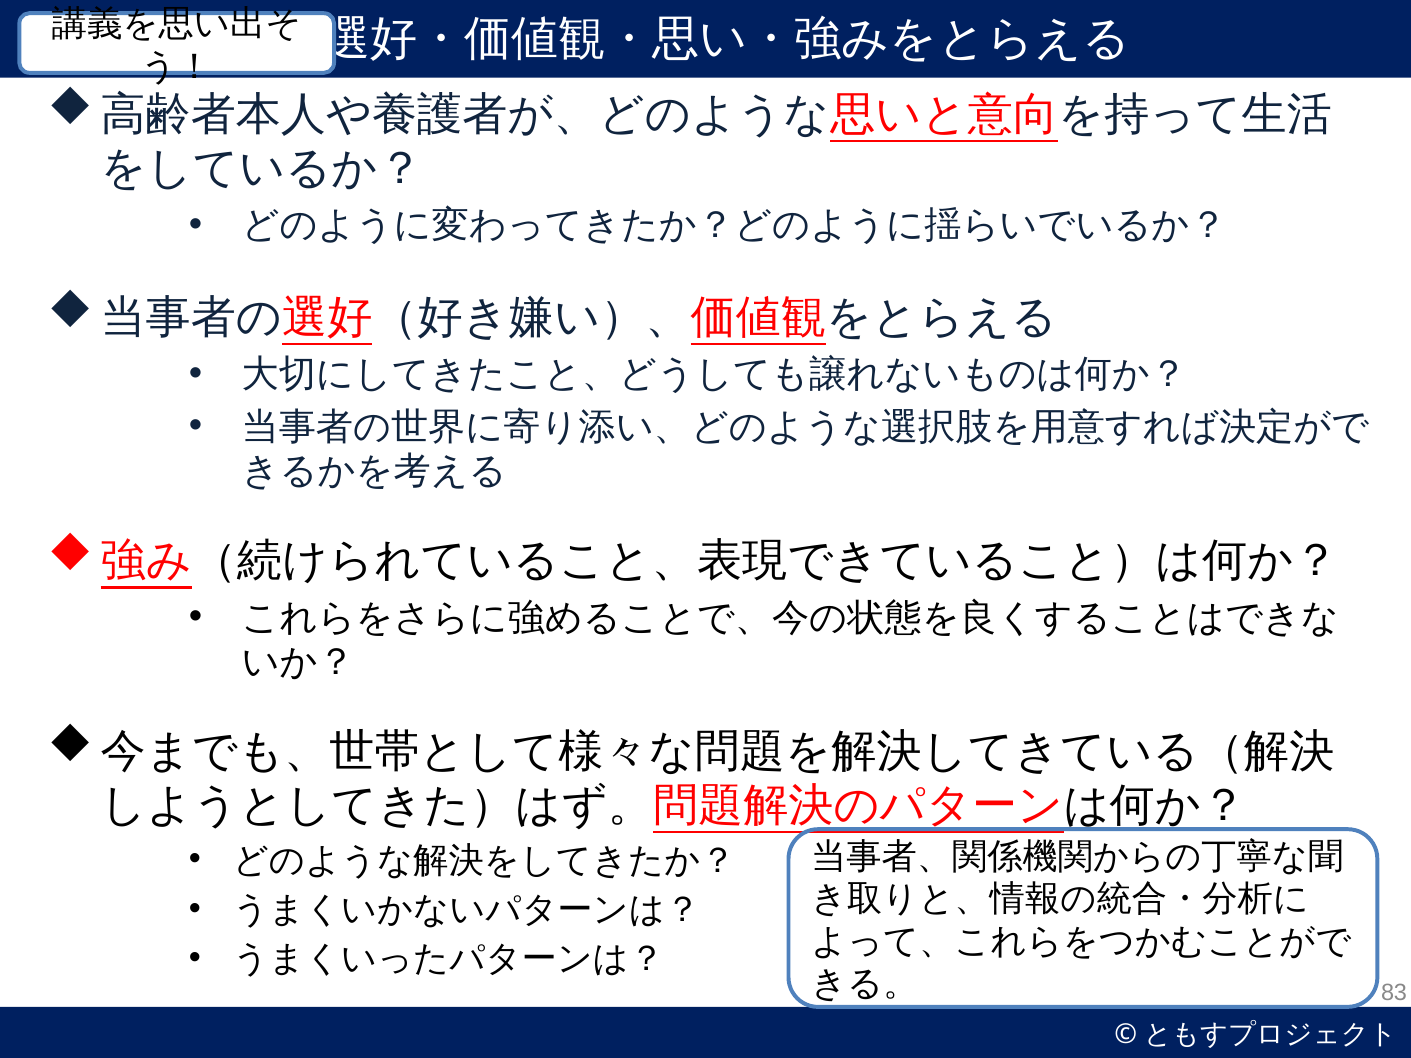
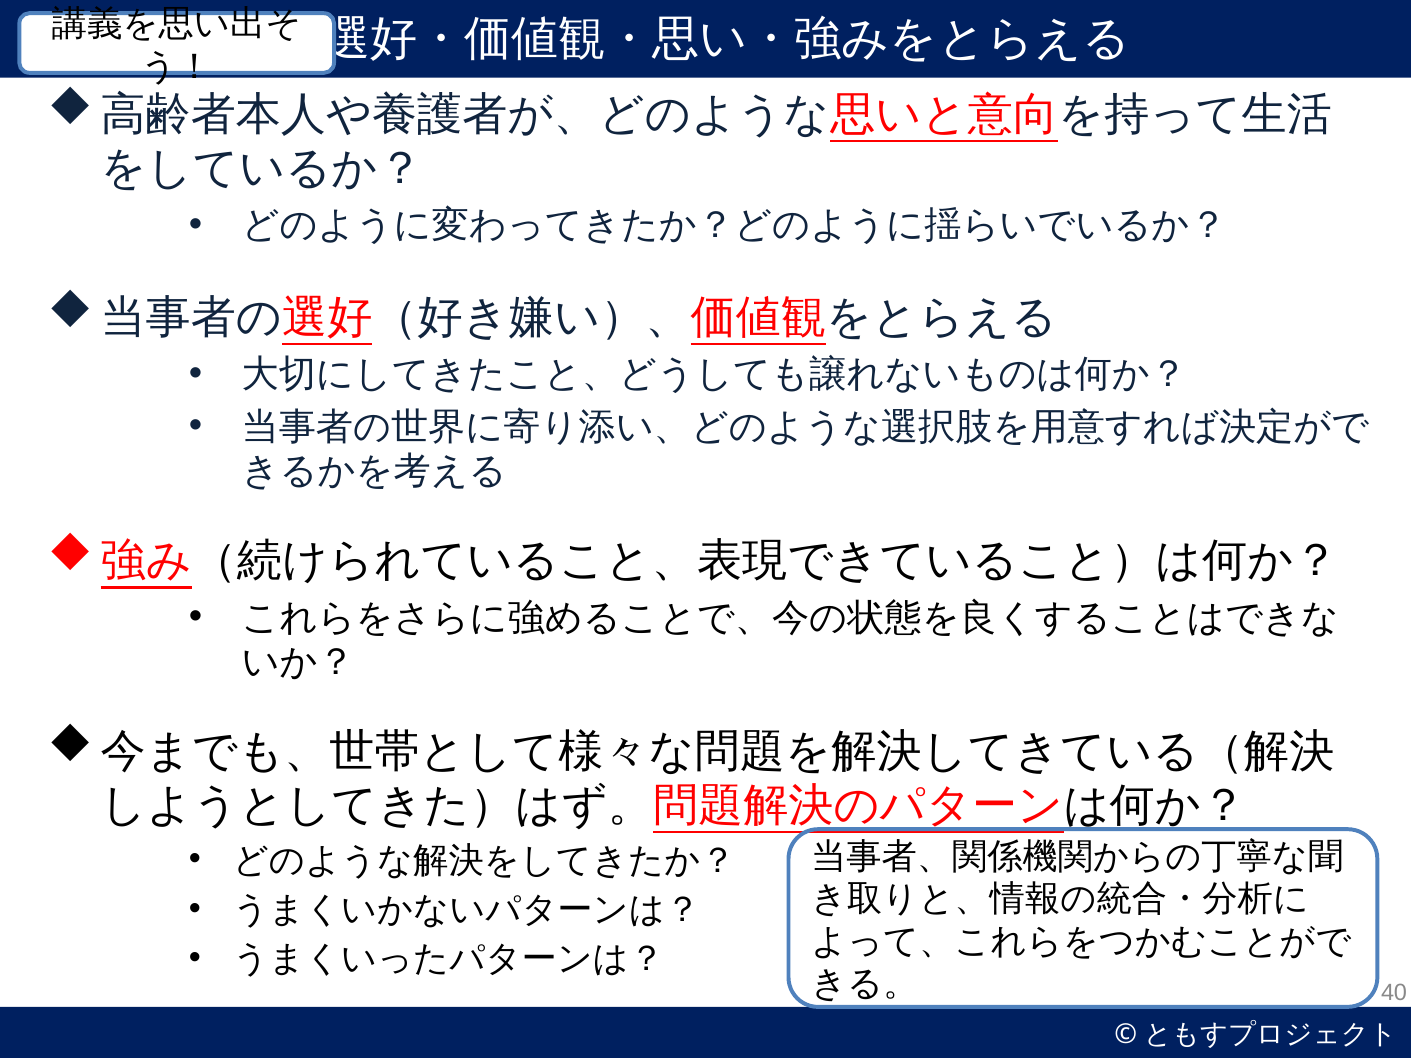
83: 83 -> 40 (1394, 993)
